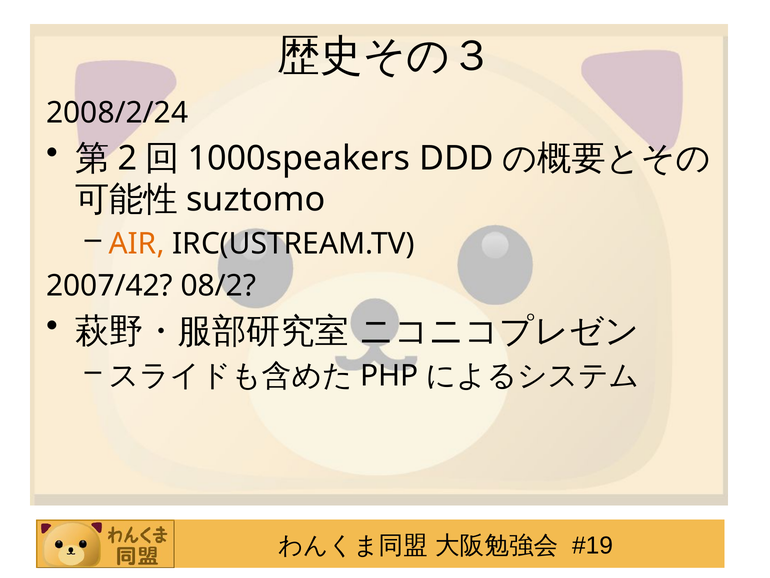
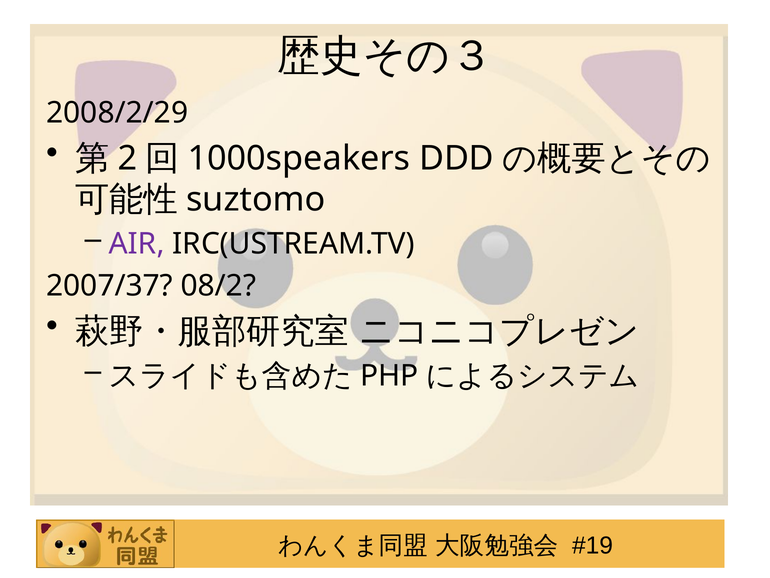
2008/2/24: 2008/2/24 -> 2008/2/29 (117, 113)
AIR colour: orange -> purple (137, 244)
2007/42: 2007/42 -> 2007/37 (110, 285)
